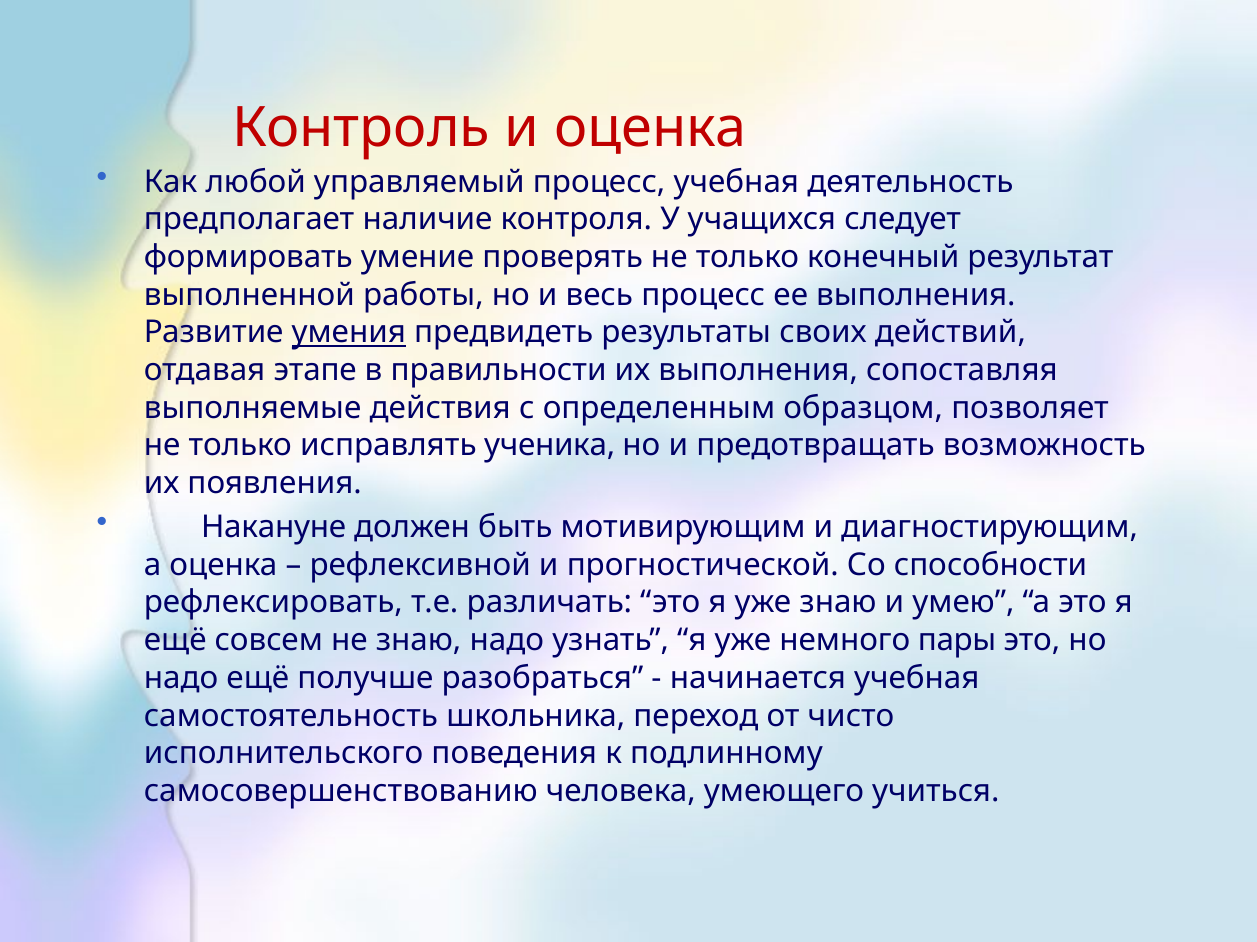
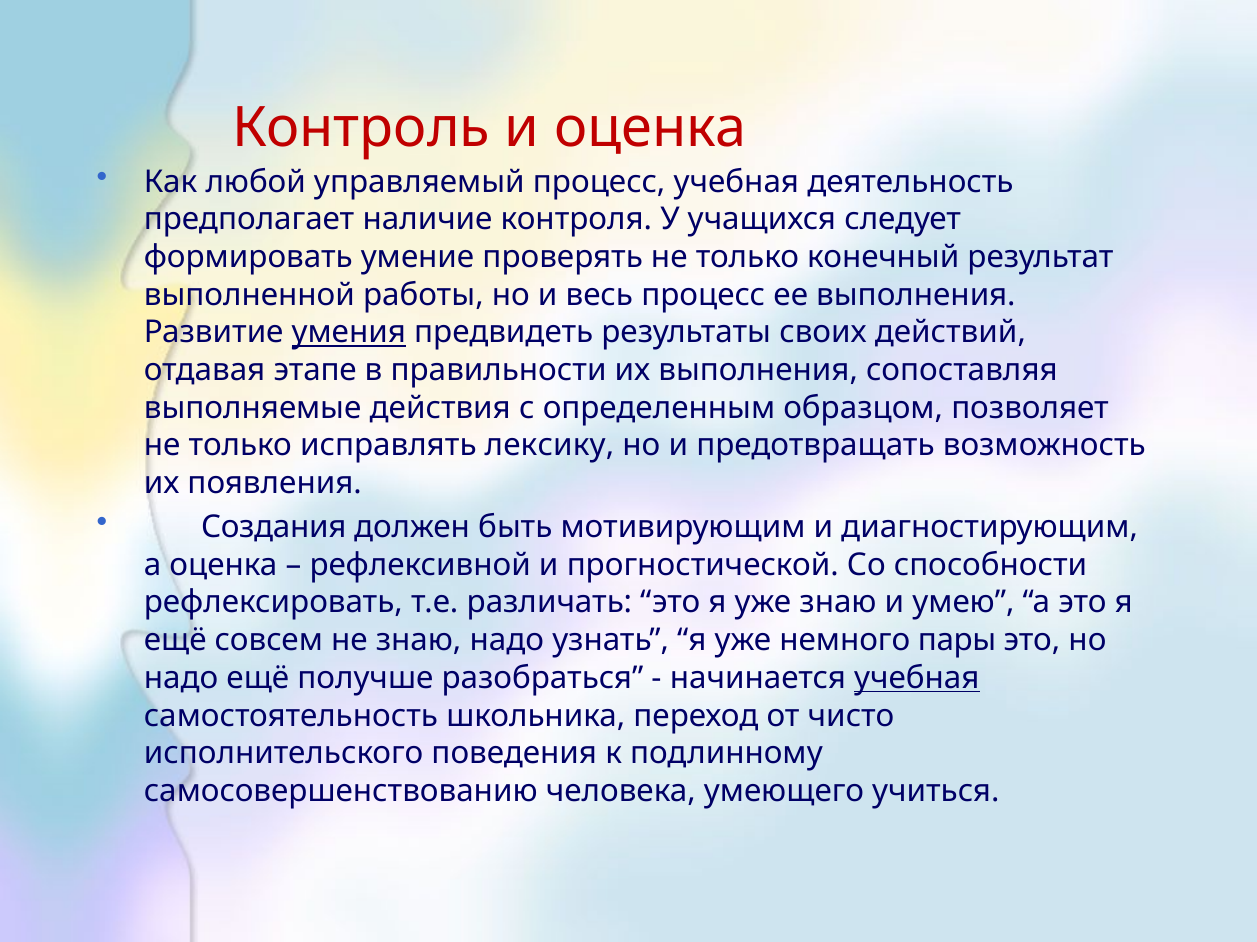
ученика: ученика -> лексику (549, 446)
Накануне: Накануне -> Создания (274, 528)
учебная underline: none -> present (917, 679)
